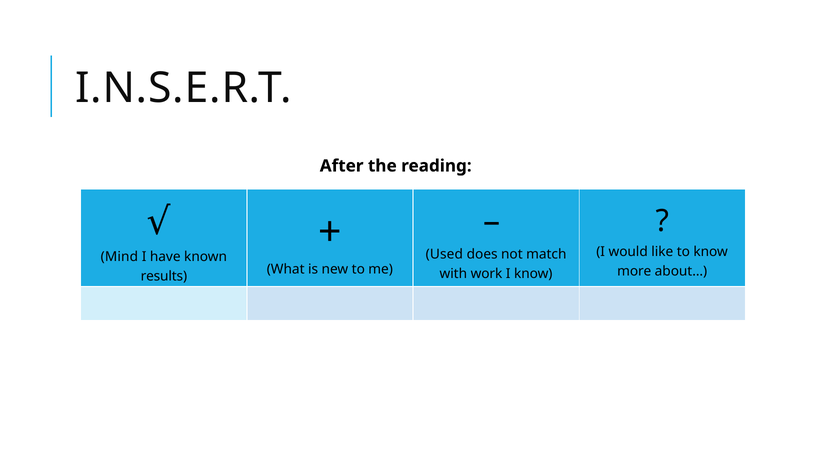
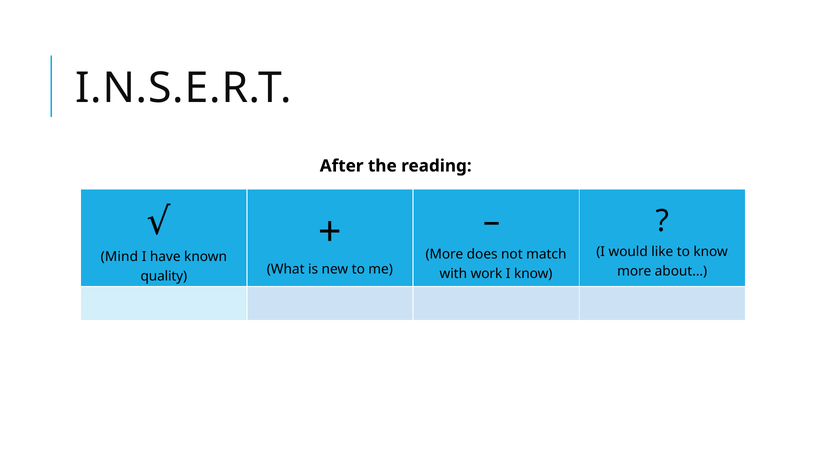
Used: Used -> More (444, 254)
results: results -> quality (164, 277)
